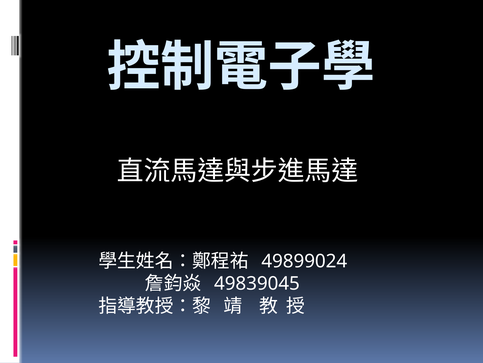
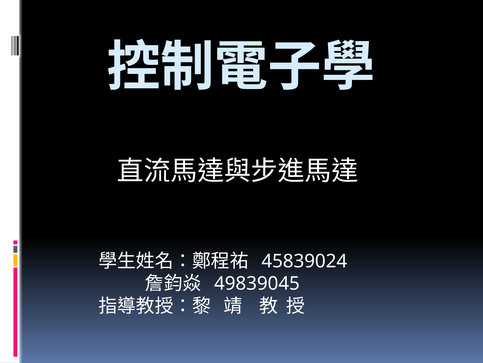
49899024: 49899024 -> 45839024 (304, 261)
